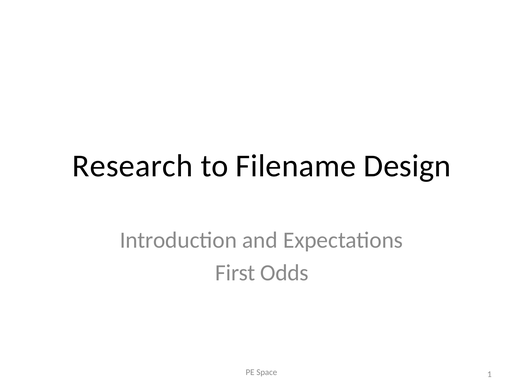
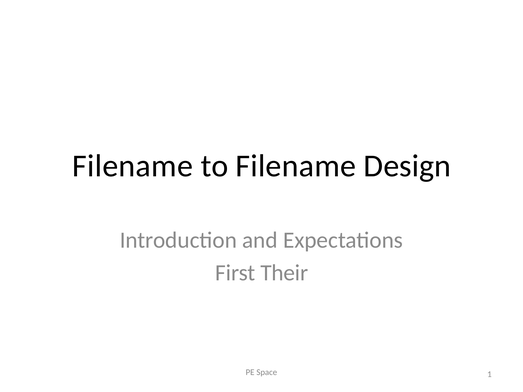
Research: Research -> Filename (133, 166)
Odds: Odds -> Their (284, 273)
